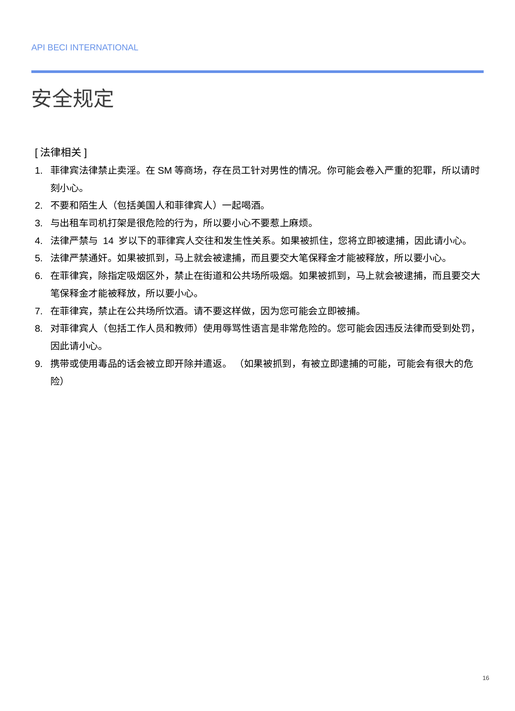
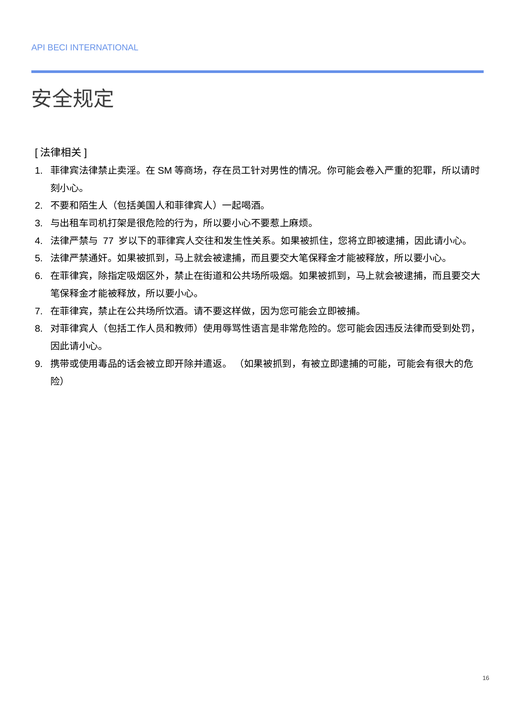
14: 14 -> 77 (108, 241)
